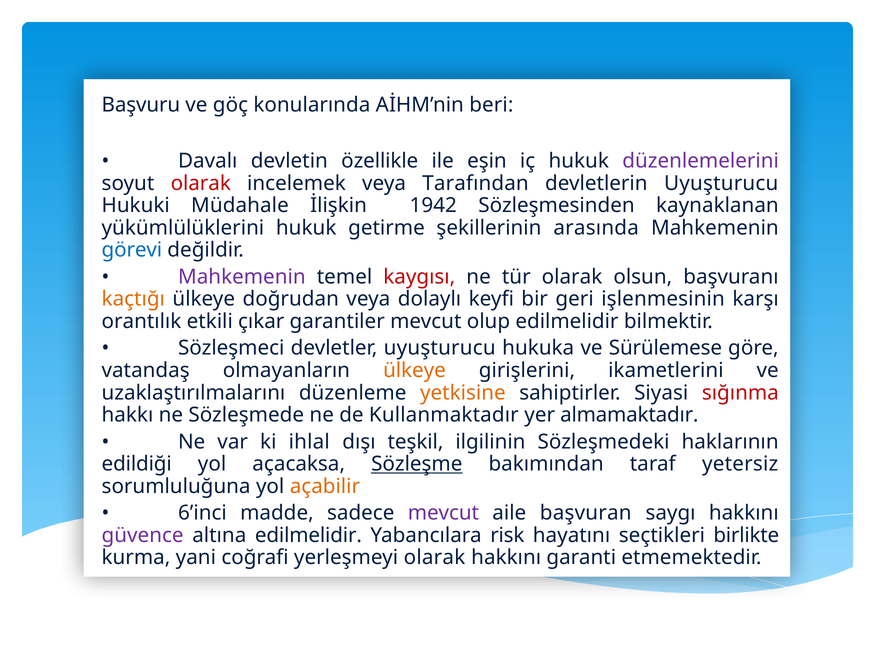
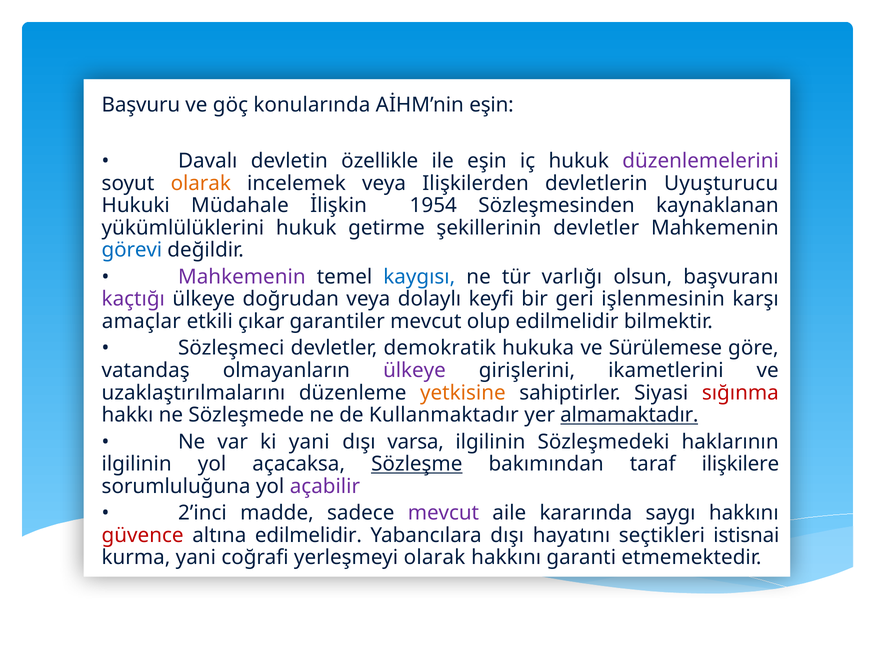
AİHM’nin beri: beri -> eşin (492, 105)
olarak colour: red -> orange (201, 183)
Tarafından: Tarafından -> Ilişkilerden (476, 183)
1942: 1942 -> 1954 (433, 205)
şekillerinin arasında: arasında -> devletler (596, 228)
kaygısı colour: red -> blue (419, 277)
tür olarak: olarak -> varlığı (572, 277)
kaçtığı colour: orange -> purple (133, 299)
orantılık: orantılık -> amaçlar (141, 321)
devletler uyuşturucu: uyuşturucu -> demokratik (440, 348)
ülkeye colour: orange -> purple (414, 370)
almamaktadır underline: none -> present (629, 415)
ki ihlal: ihlal -> yani (309, 441)
teşkil: teşkil -> varsa (416, 441)
edildiği: edildiği -> ilgilinin (137, 464)
yetersiz: yetersiz -> ilişkilere (740, 464)
açabilir colour: orange -> purple (325, 486)
6’inci: 6’inci -> 2’inci (202, 513)
başvuran: başvuran -> kararında (586, 513)
güvence colour: purple -> red (143, 535)
Yabancılara risk: risk -> dışı (507, 535)
birlikte: birlikte -> istisnai (746, 535)
